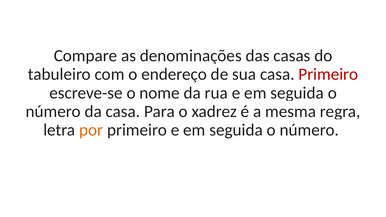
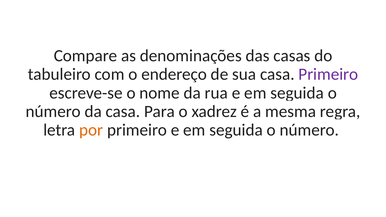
Primeiro colour: red -> purple (328, 74)
